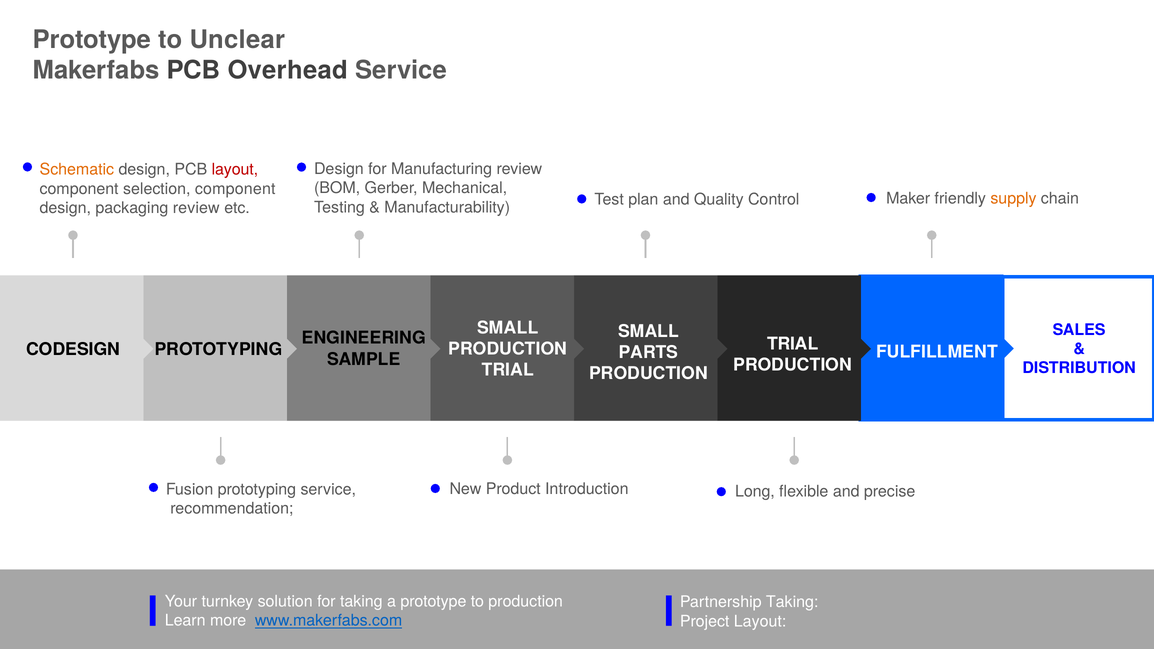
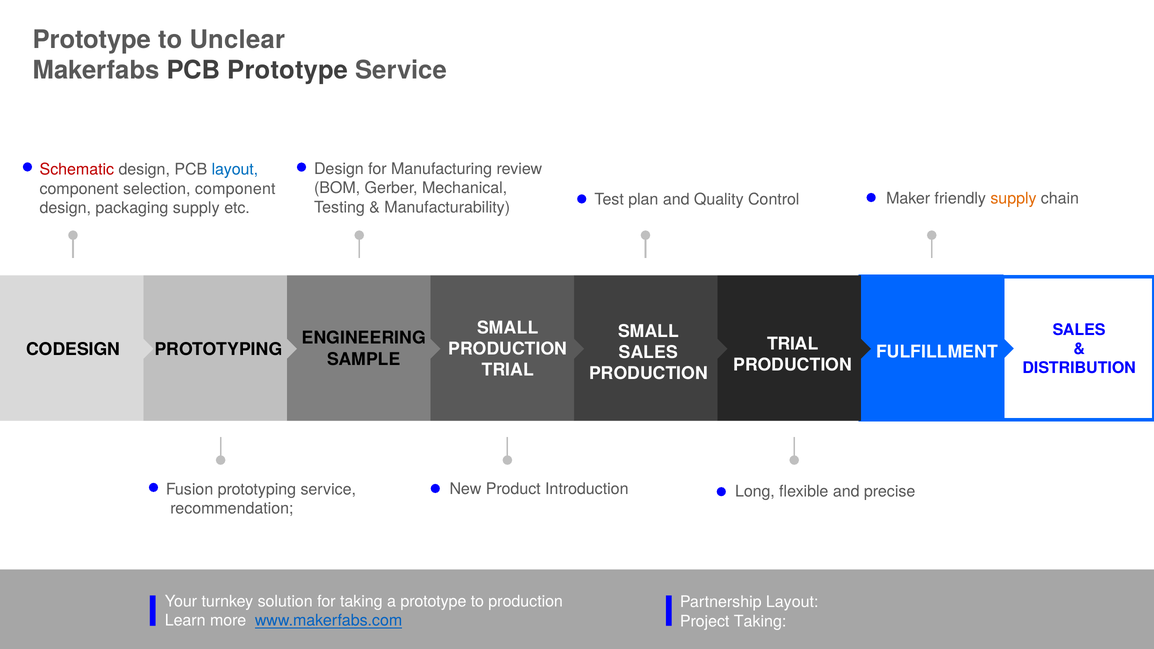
PCB Overhead: Overhead -> Prototype (288, 71)
Schematic colour: orange -> red (77, 170)
layout colour: red -> blue (235, 170)
packaging review: review -> supply (196, 208)
PARTS: PARTS -> SALES (648, 353)
Partnership Taking: Taking -> Layout (792, 603)
Project Layout: Layout -> Taking (760, 622)
